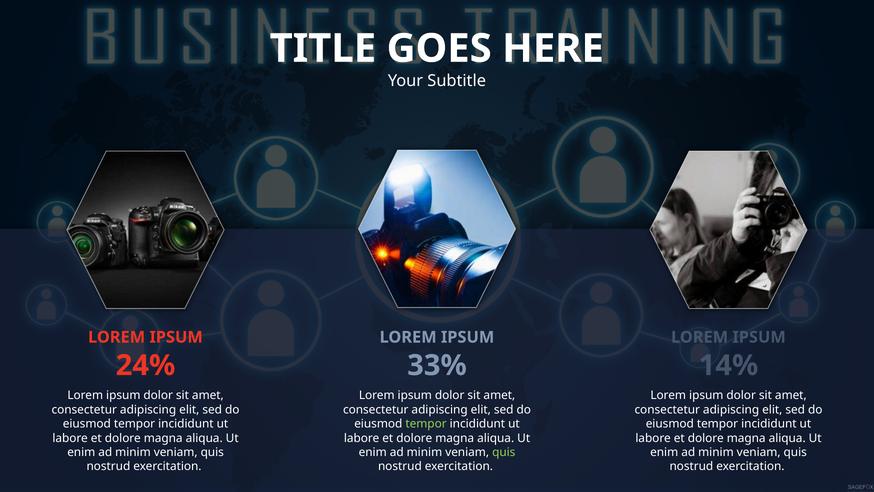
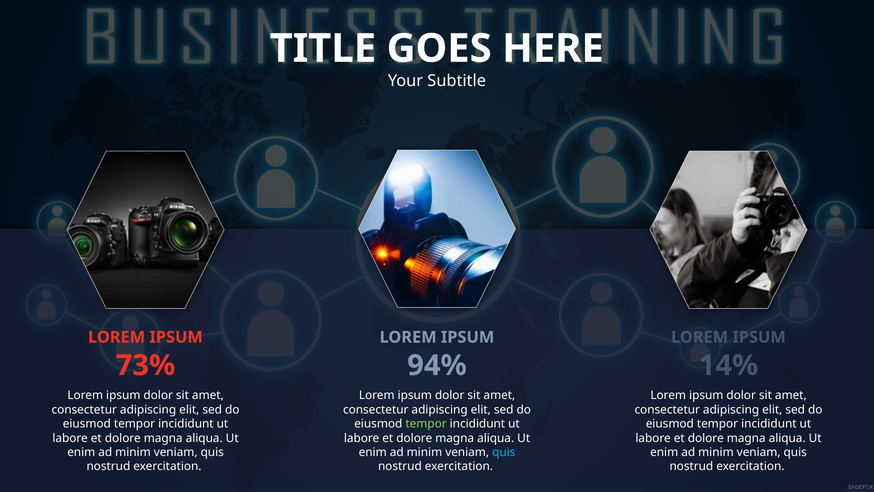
24%: 24% -> 73% (145, 365)
33%: 33% -> 94% (437, 365)
quis colour: light green -> light blue (504, 452)
